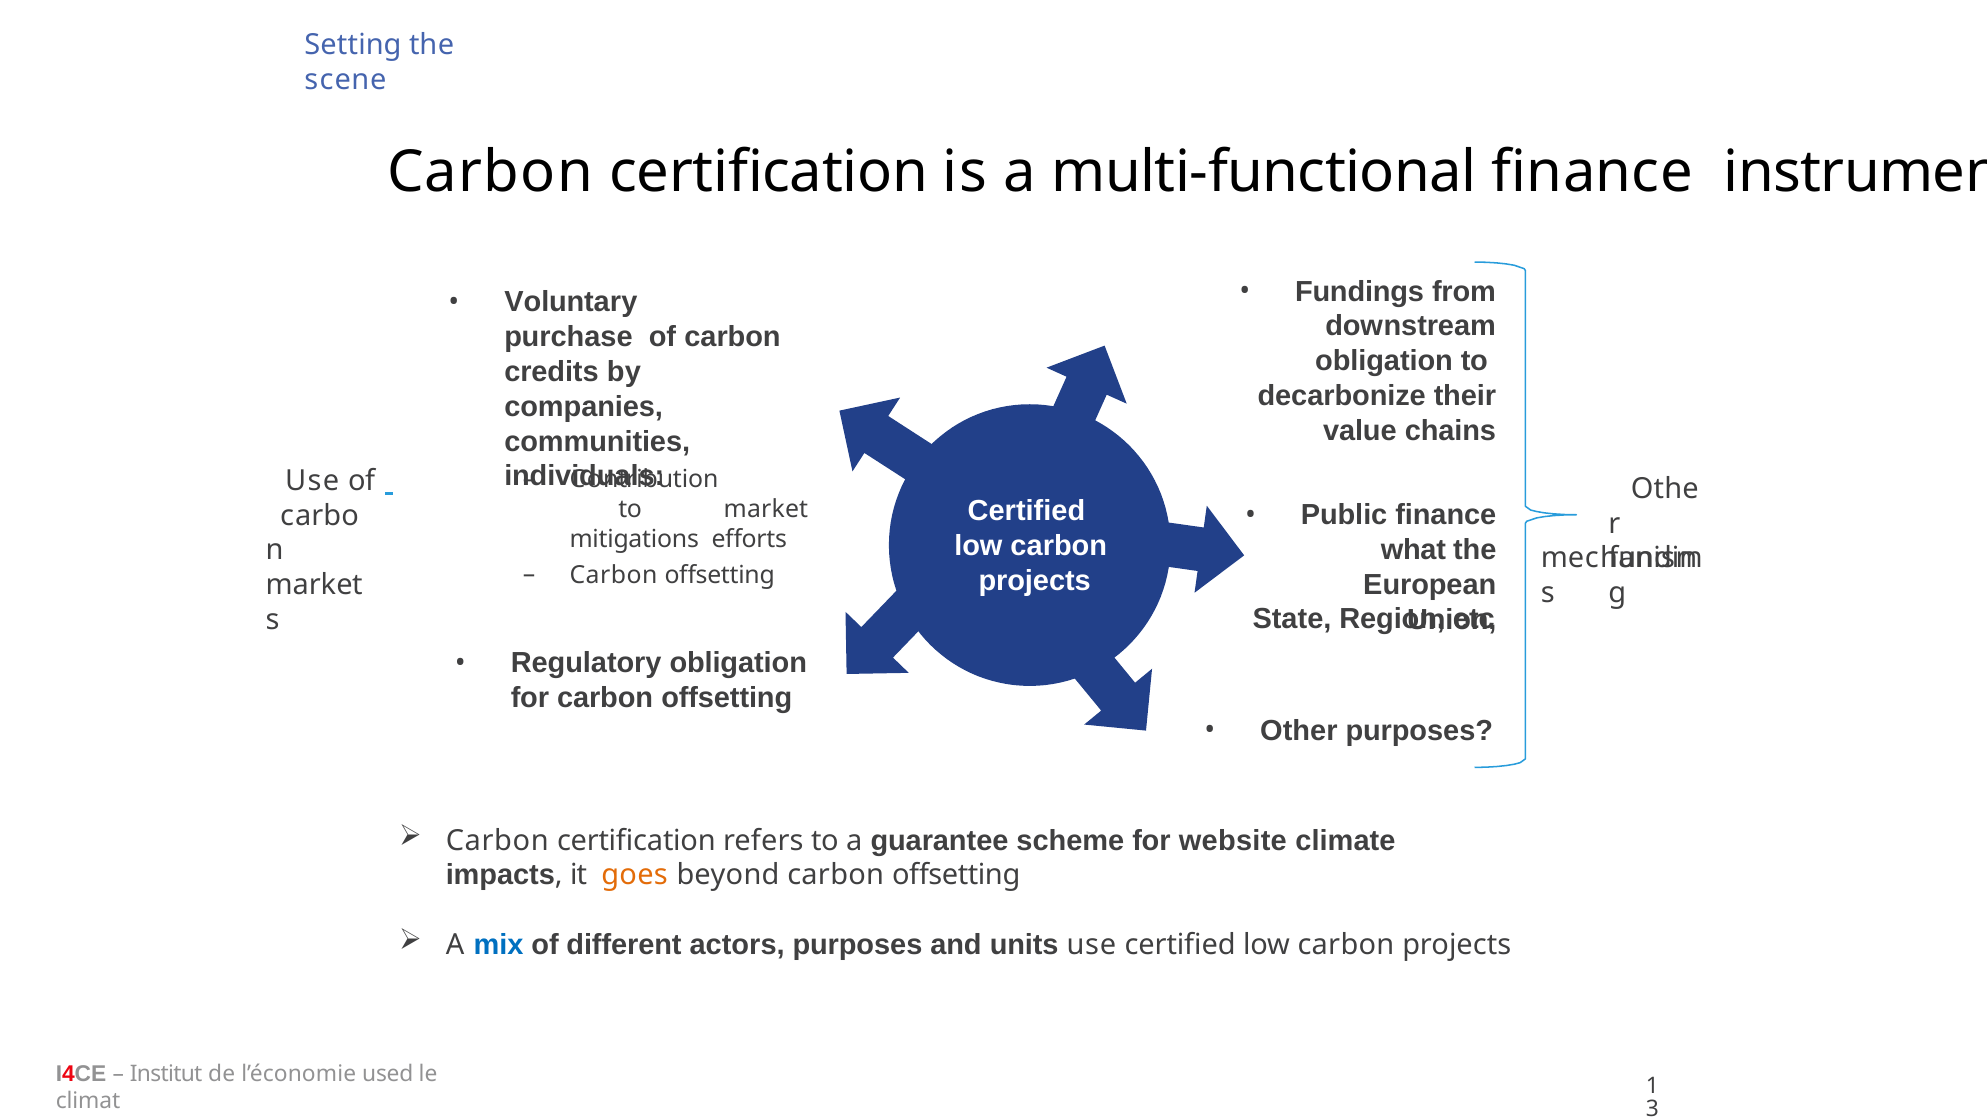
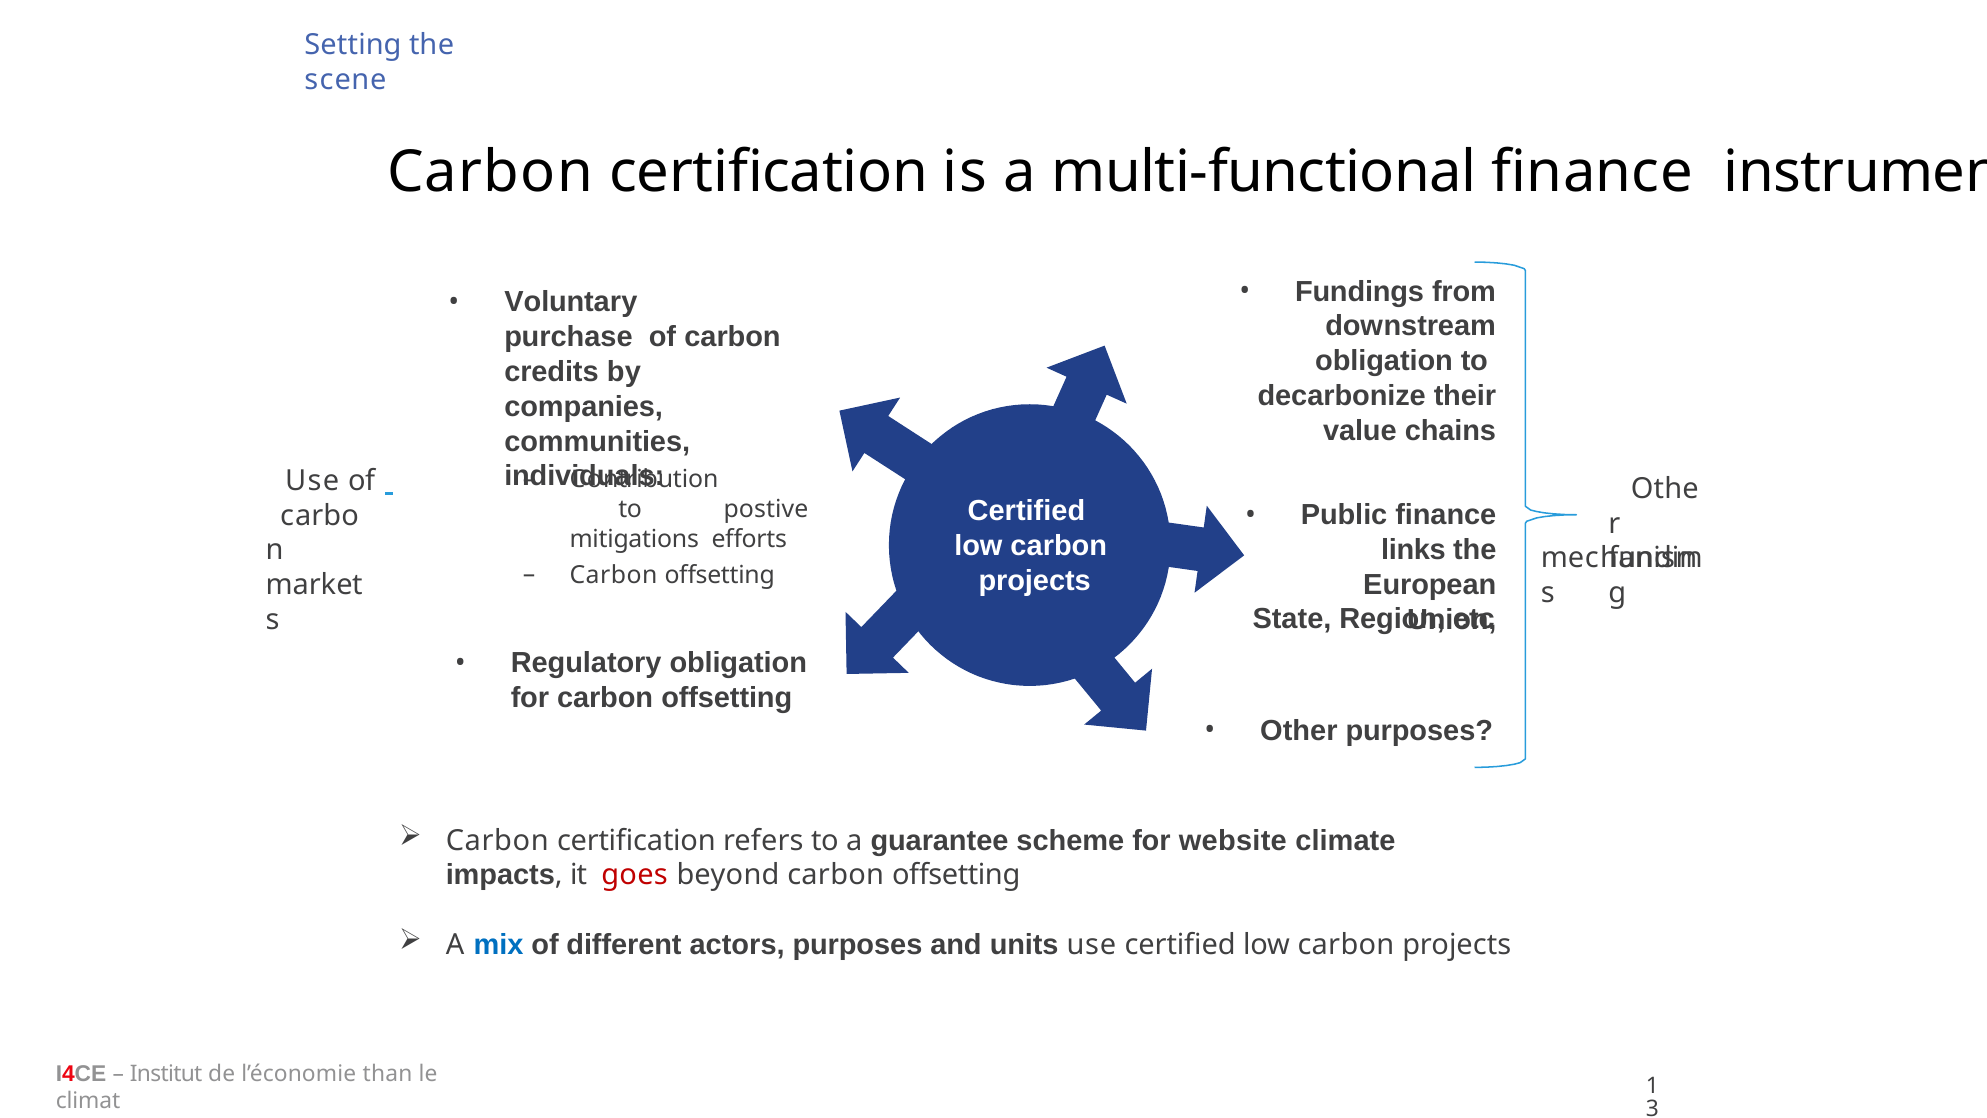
to market: market -> postive (766, 509)
what: what -> links (1413, 550)
goes colour: orange -> red (635, 875)
used: used -> than (388, 1073)
